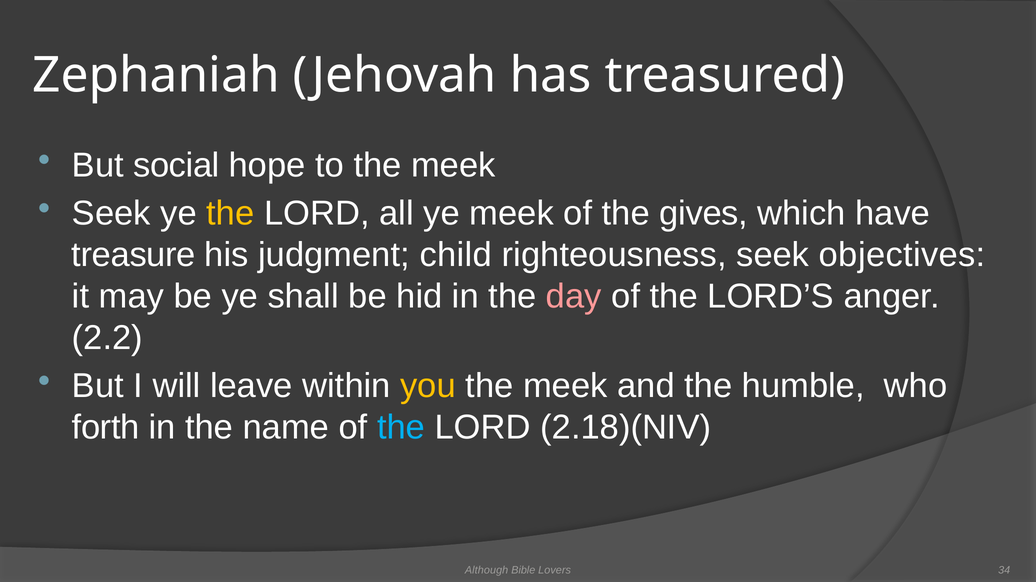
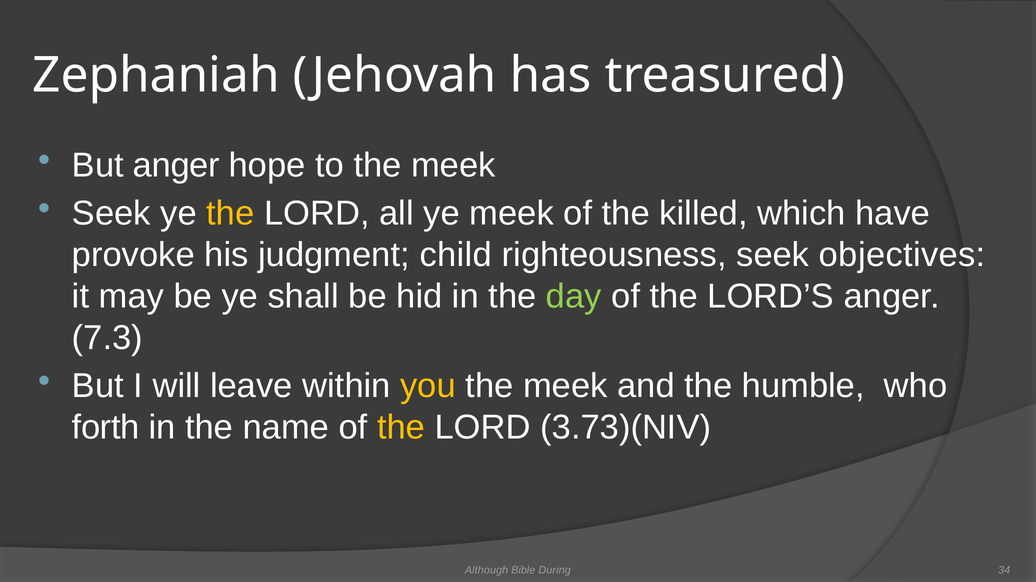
But social: social -> anger (176, 165)
gives: gives -> killed (704, 214)
treasure: treasure -> provoke (133, 255)
day colour: pink -> light green (574, 297)
2.2: 2.2 -> 7.3 (107, 338)
the colour: light blue -> yellow (401, 428)
2.18)(NIV: 2.18)(NIV -> 3.73)(NIV (626, 428)
Lovers: Lovers -> During (555, 571)
